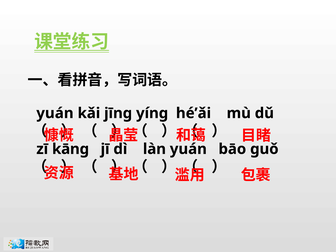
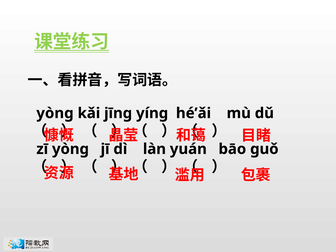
yuán: yuán -> yònɡ (55, 113)
zī kānɡ: kānɡ -> yònɡ (70, 149)
